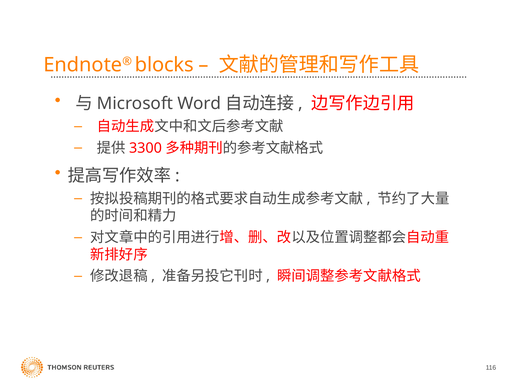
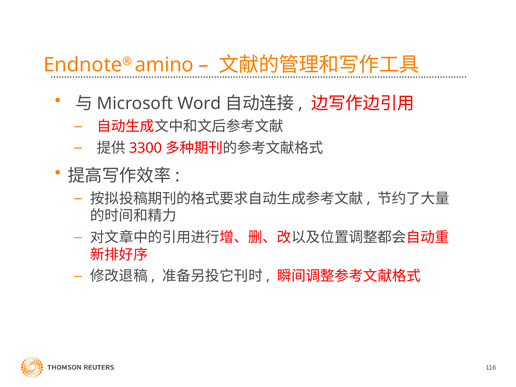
blocks: blocks -> amino (164, 65)
